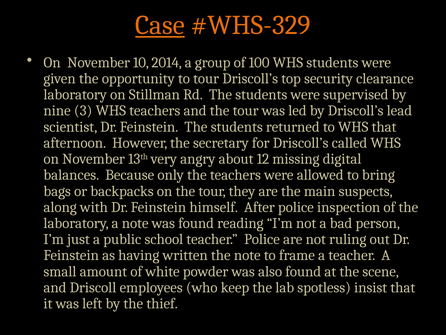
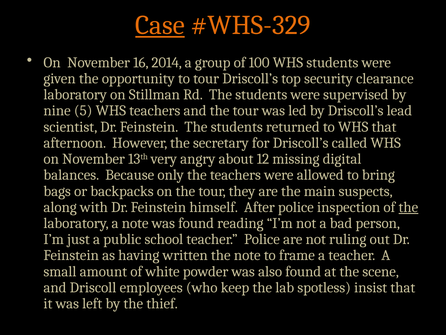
10: 10 -> 16 (141, 62)
3: 3 -> 5 (83, 111)
the underline: none -> present (408, 207)
